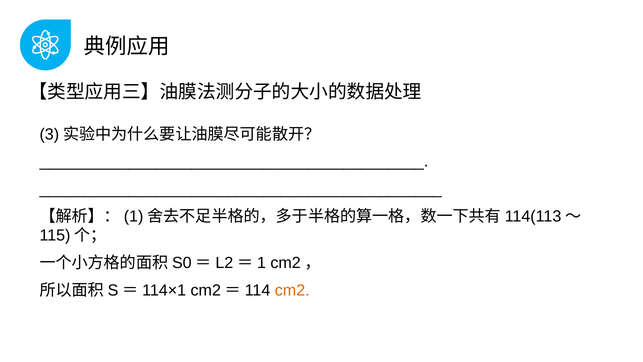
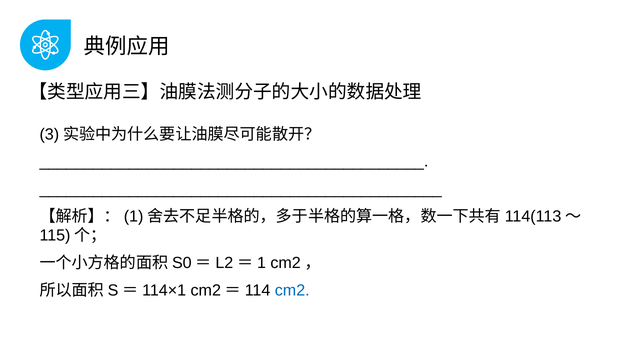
cm2 colour: orange -> blue (292, 290)
